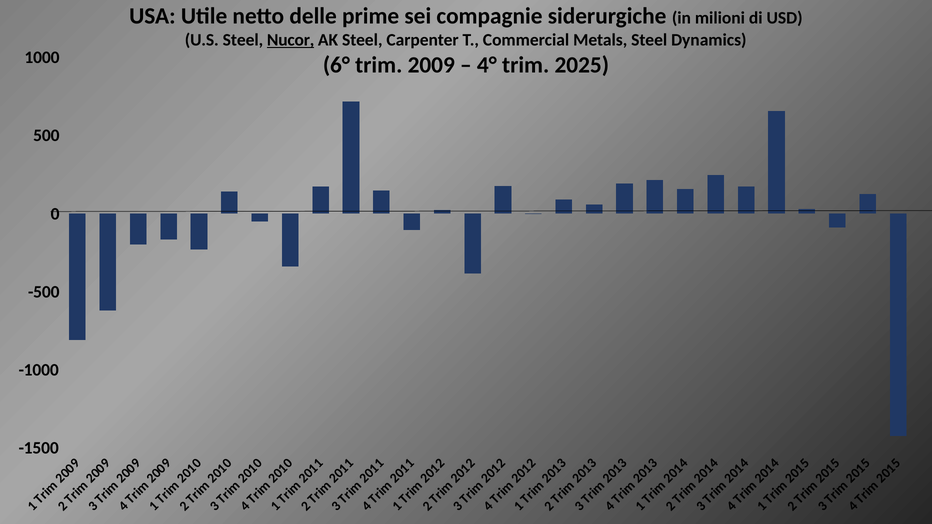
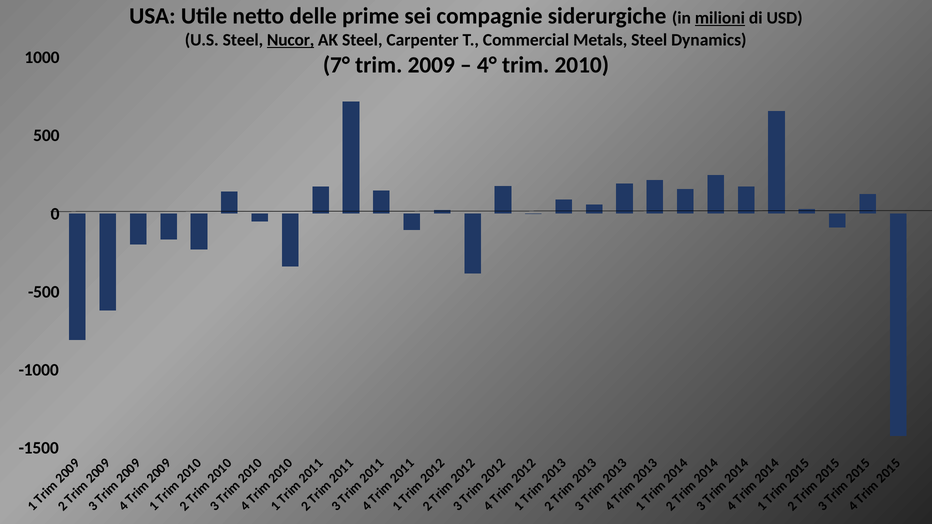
milioni underline: none -> present (720, 18)
6°: 6° -> 7° (336, 65)
2025: 2025 -> 2010 (582, 65)
